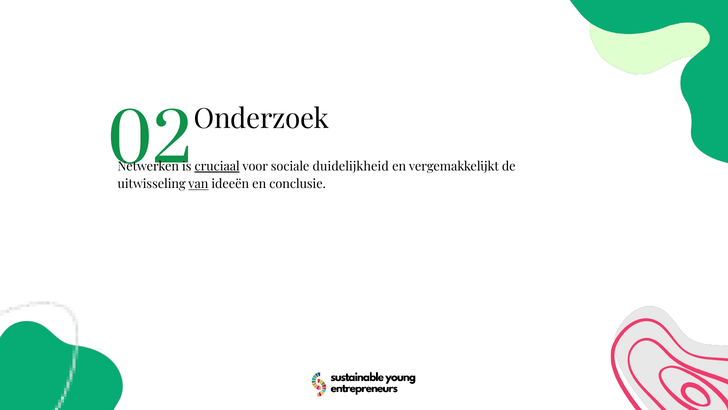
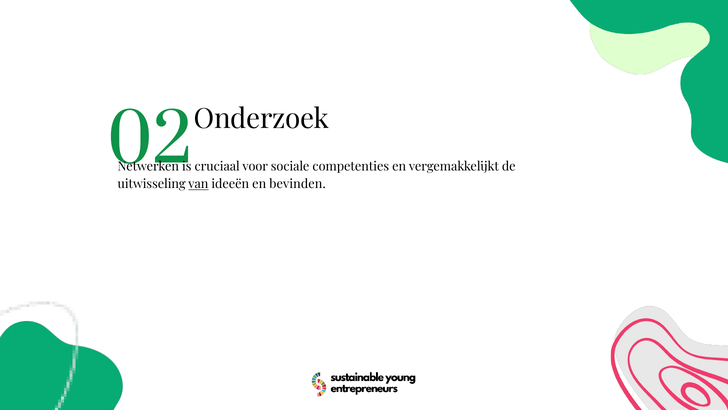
cruciaal underline: present -> none (217, 166)
duidelijkheid: duidelijkheid -> competenties (351, 166)
conclusie: conclusie -> bevinden (298, 184)
